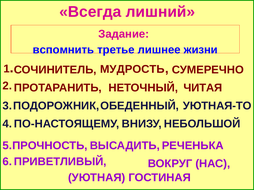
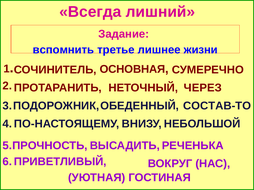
МУДРОСТЬ: МУДРОСТЬ -> ОСНОВНАЯ (132, 69)
ЧИТАЯ: ЧИТАЯ -> ЧЕРЕЗ (203, 88)
УЮТНАЯ-ТО: УЮТНАЯ-ТО -> СОСТАВ-ТО (217, 106)
